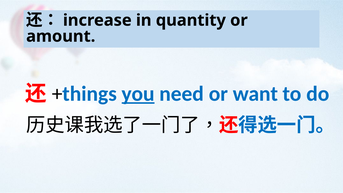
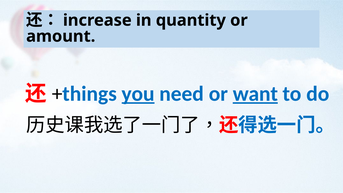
want underline: none -> present (255, 94)
